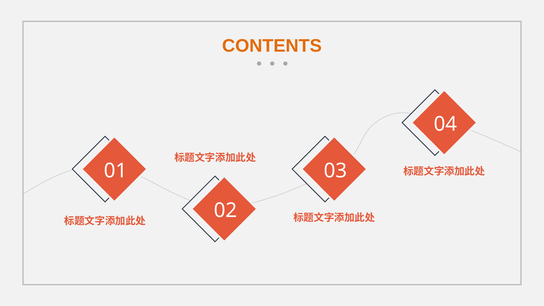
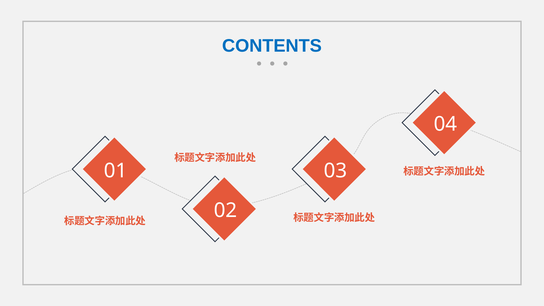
CONTENTS colour: orange -> blue (272, 46)
